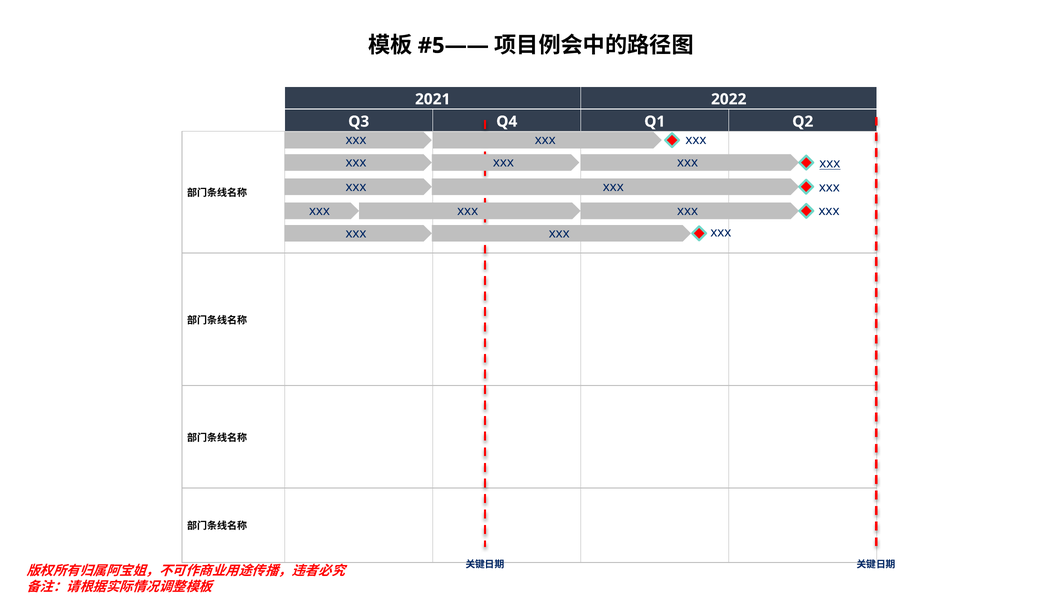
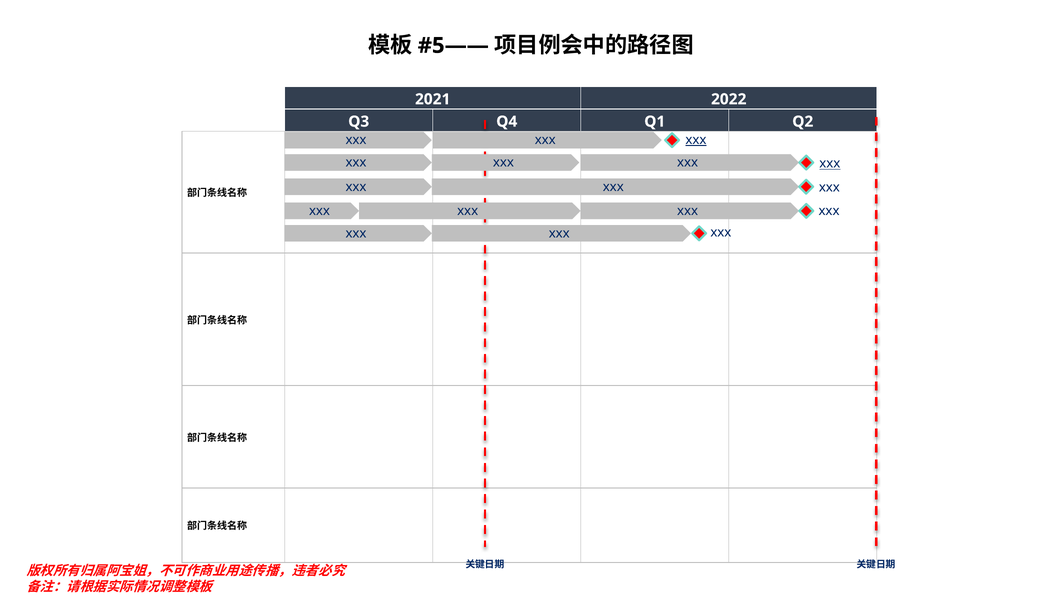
xxx underline: none -> present (696, 140)
